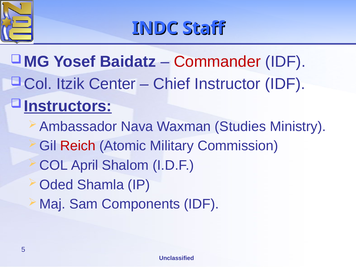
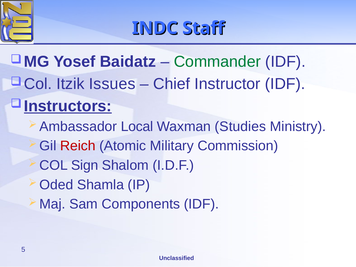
Commander colour: red -> green (217, 62)
Center: Center -> Issues (112, 84)
Nava: Nava -> Local (137, 127)
April: April -> Sign (85, 165)
